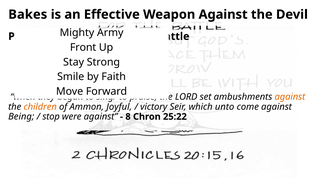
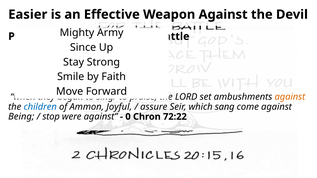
Bakes: Bakes -> Easier (28, 14)
Front: Front -> Since (83, 47)
children colour: orange -> blue (40, 107)
victory: victory -> assure (154, 107)
unto: unto -> sang (225, 107)
8: 8 -> 0 (128, 117)
25:22: 25:22 -> 72:22 (175, 117)
